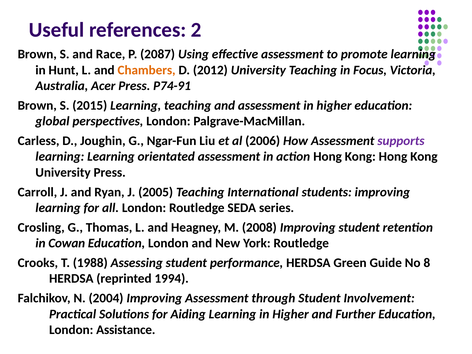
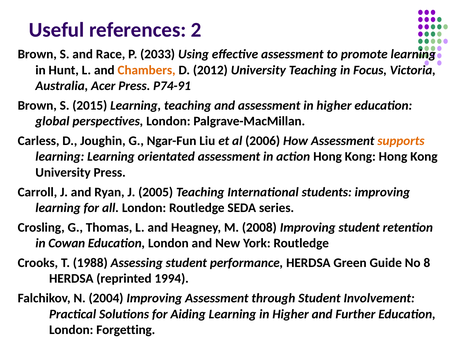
2087: 2087 -> 2033 (158, 54)
supports colour: purple -> orange (401, 141)
Assistance: Assistance -> Forgetting (126, 330)
